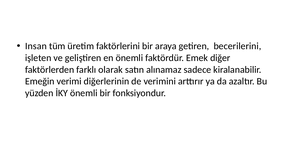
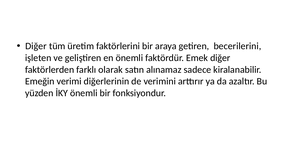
Insan: Insan -> Diğer (36, 46)
